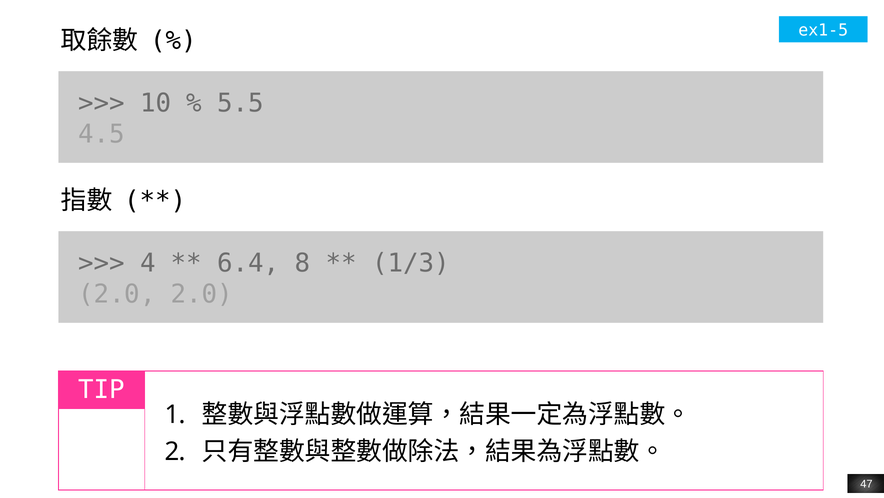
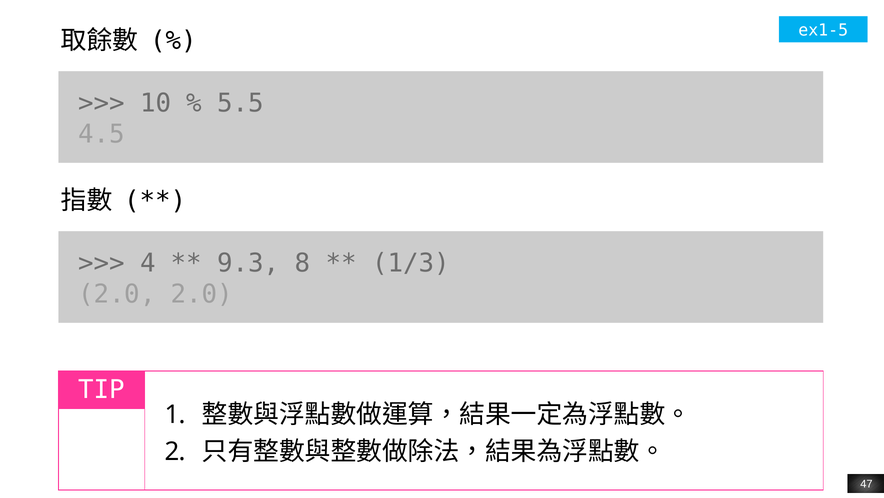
6.4: 6.4 -> 9.3 (248, 263)
